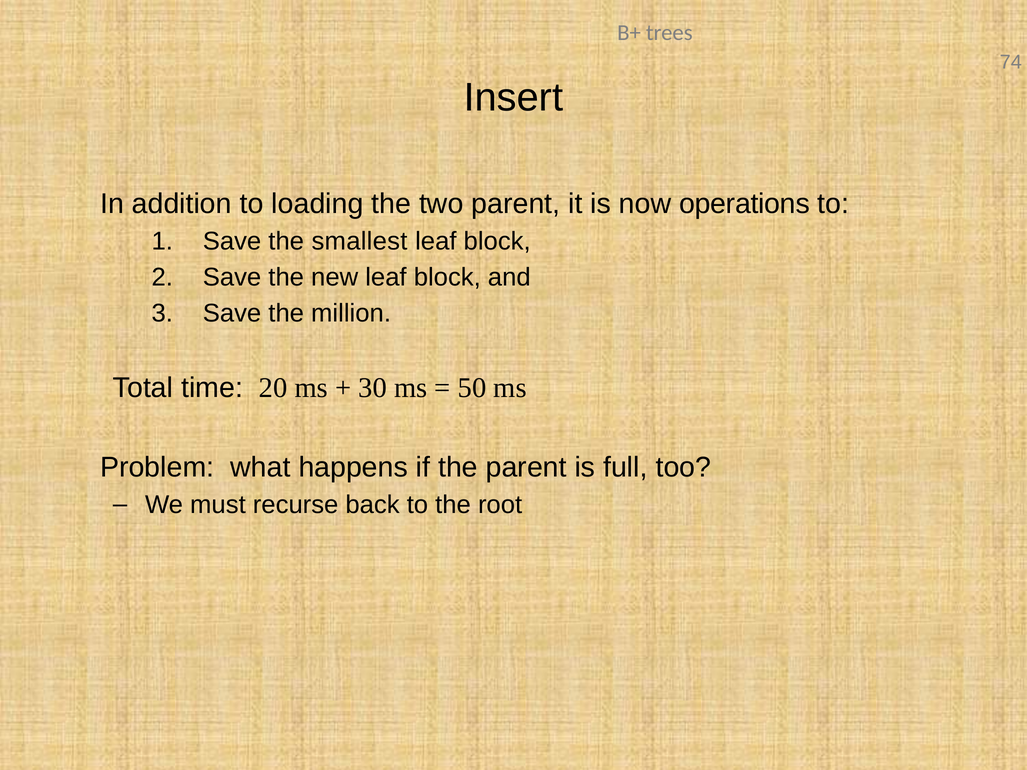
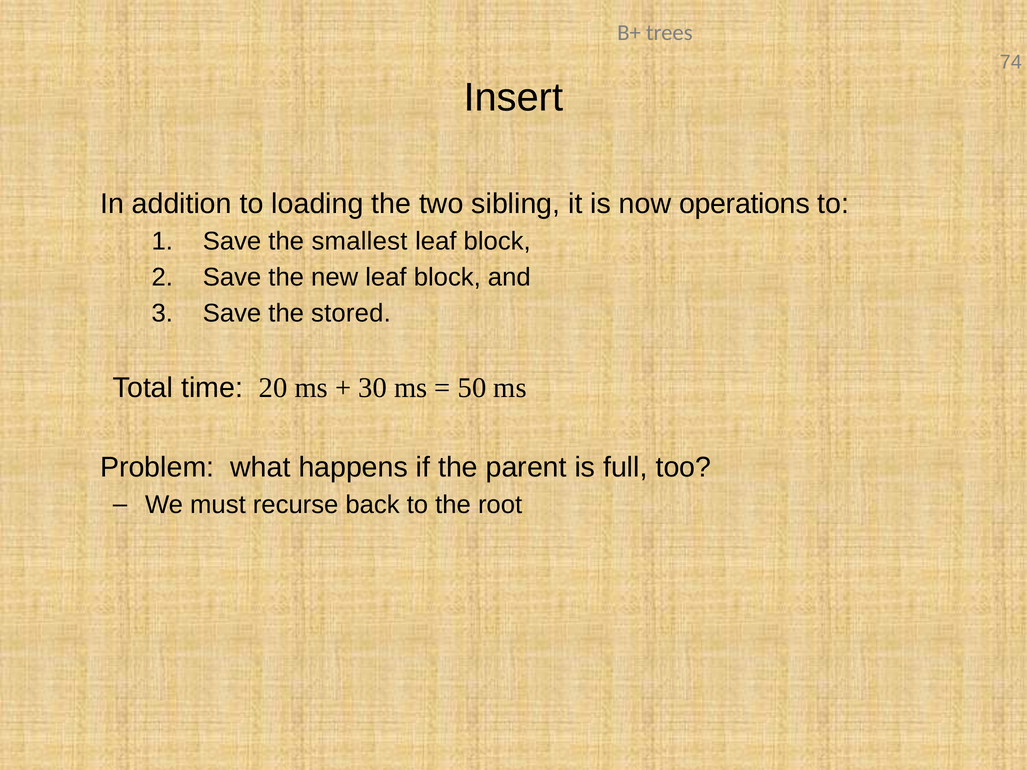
two parent: parent -> sibling (516, 204)
million: million -> stored (351, 313)
